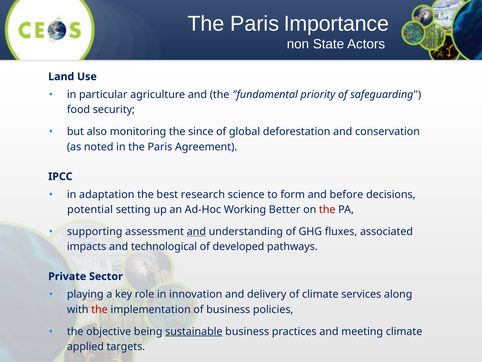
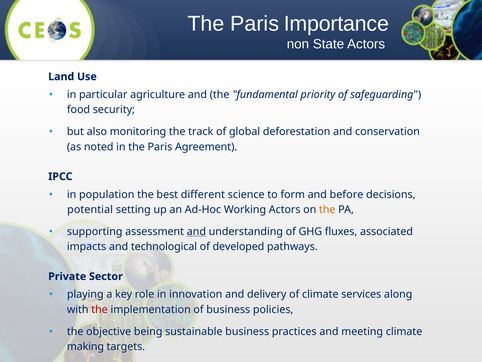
since: since -> track (201, 131)
adaptation: adaptation -> population (107, 194)
research: research -> different (203, 194)
Working Better: Better -> Actors (285, 209)
the colour: red -> orange (327, 209)
sustainable underline: present -> none (194, 331)
applied: applied -> making (85, 346)
